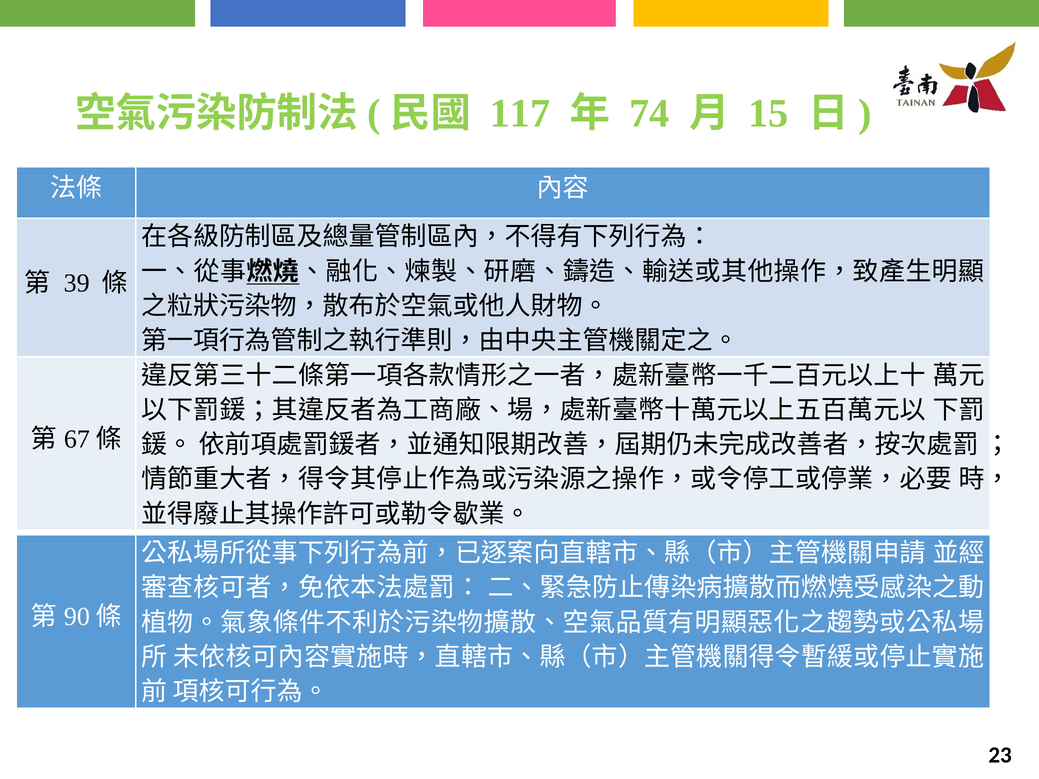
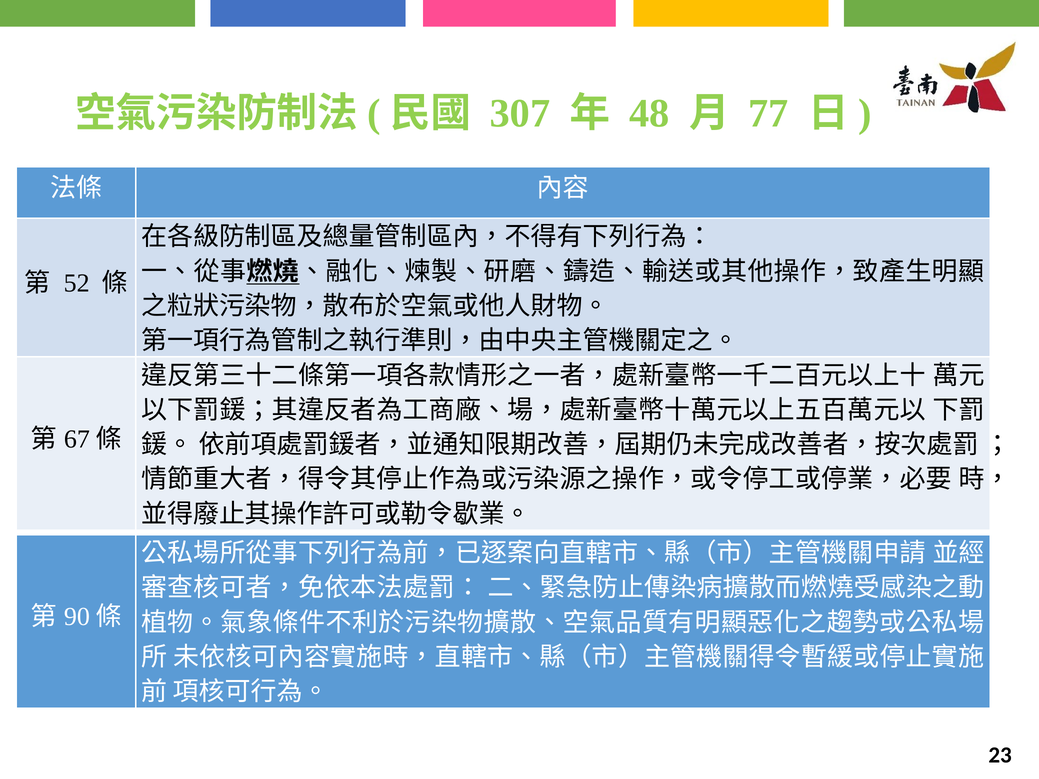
117: 117 -> 307 (520, 114)
74: 74 -> 48 (649, 114)
15: 15 -> 77 (768, 114)
39: 39 -> 52 (77, 283)
